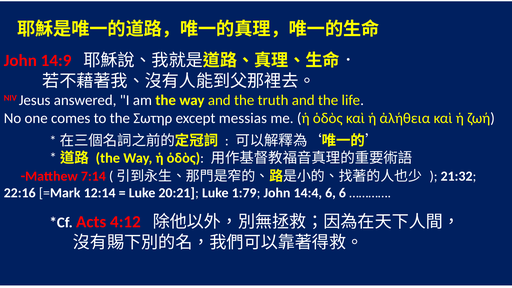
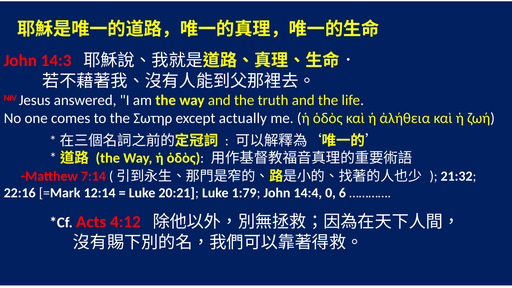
14:9: 14:9 -> 14:3 (56, 61)
messias: messias -> actually (243, 118)
14:4 6: 6 -> 0 (330, 193)
